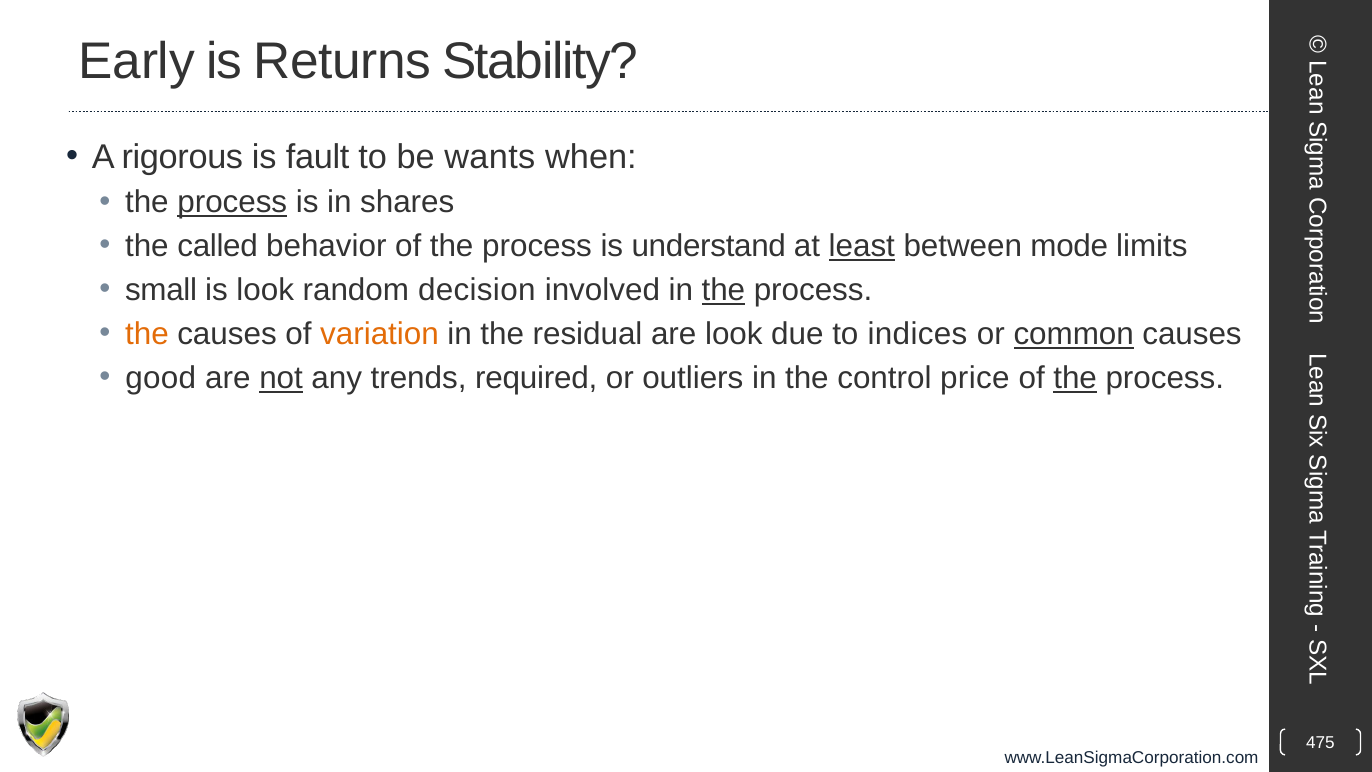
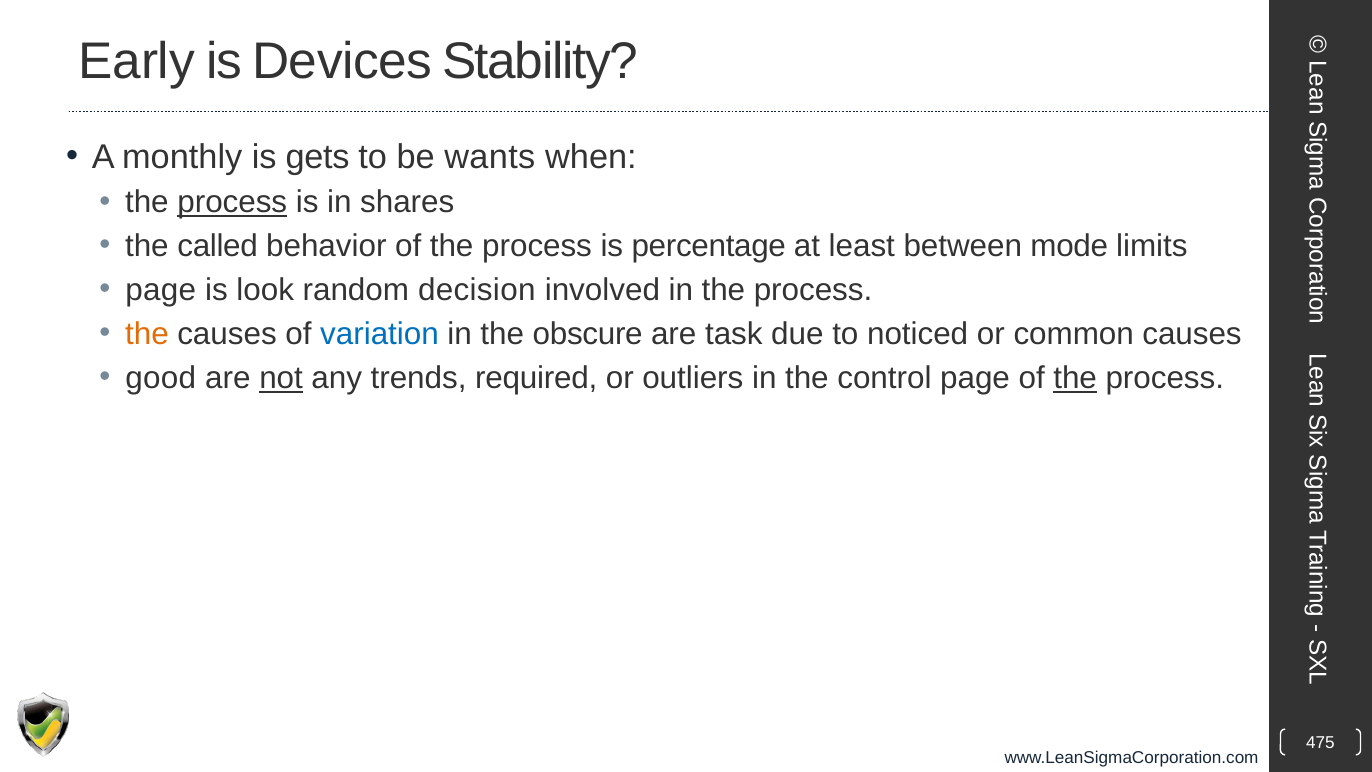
Returns: Returns -> Devices (342, 61)
rigorous: rigorous -> monthly (182, 157)
fault: fault -> gets (318, 157)
understand: understand -> percentage (709, 246)
least underline: present -> none (862, 246)
small: small -> page (161, 290)
the underline: present -> none (723, 290)
variation colour: orange -> blue (380, 334)
residual: residual -> obscure (588, 334)
are look: look -> task (734, 334)
indices: indices -> noticed (918, 334)
common underline: present -> none (1074, 334)
control price: price -> page (975, 378)
